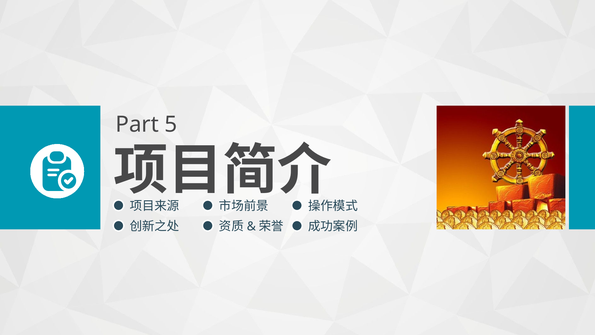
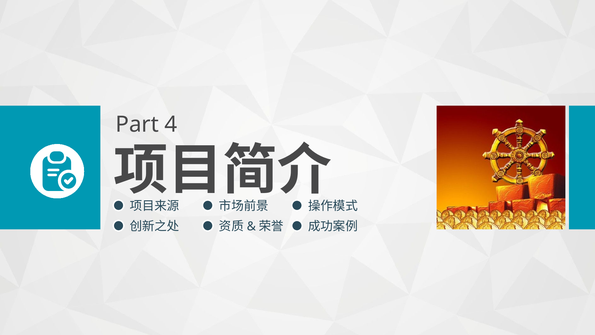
5: 5 -> 4 (171, 124)
